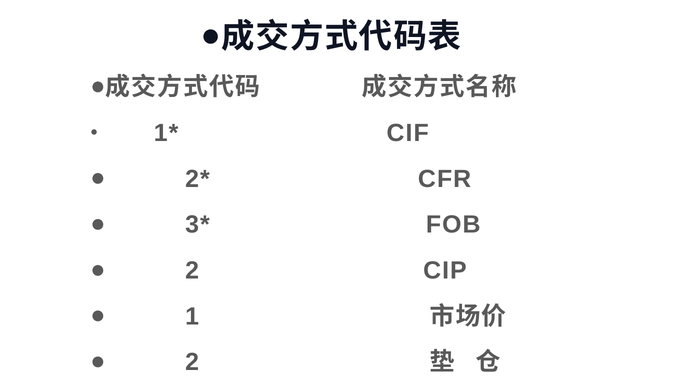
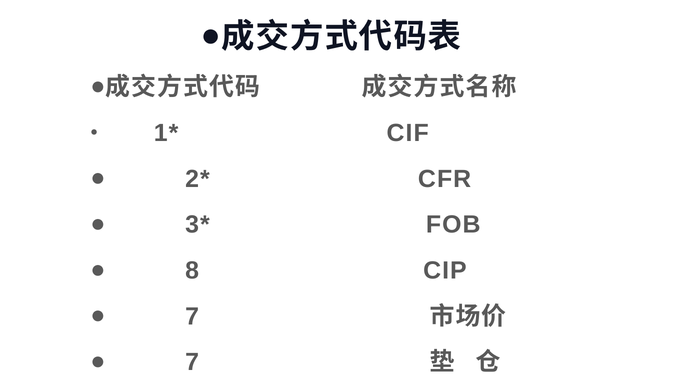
2: 2 -> 8 (192, 271)
1: 1 -> 7 (192, 317)
2: 2 -> 7 (192, 363)
